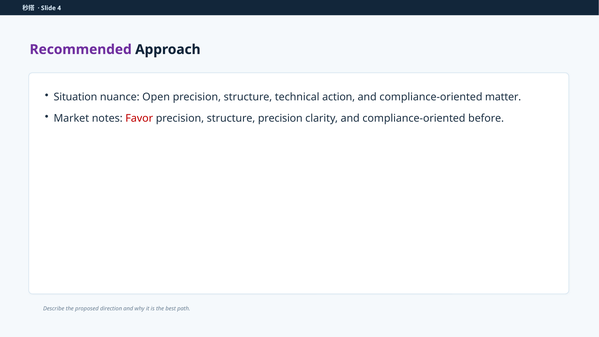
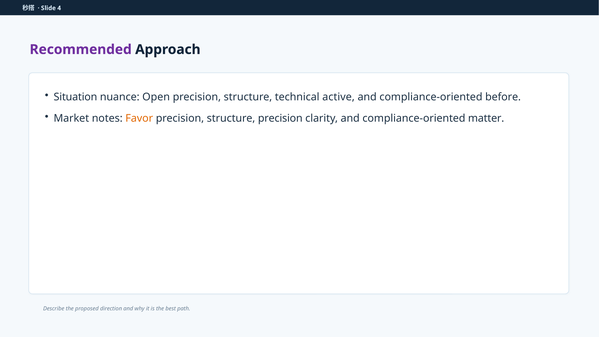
action: action -> active (339, 97)
matter: matter -> before (503, 97)
Favor colour: red -> orange (139, 118)
before: before -> matter (486, 118)
